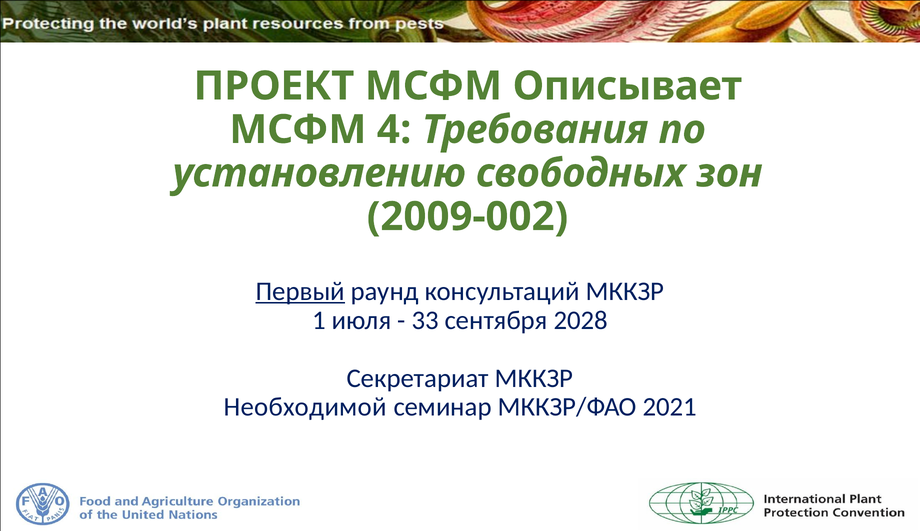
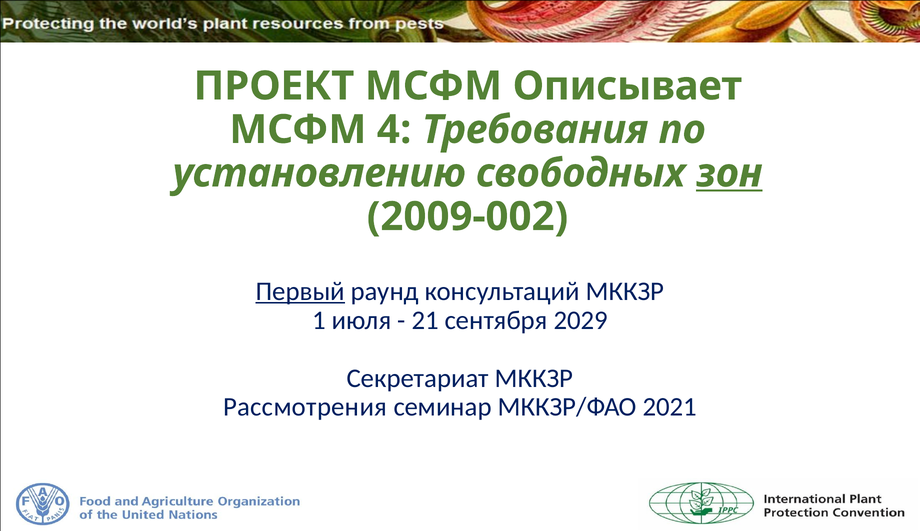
зон underline: none -> present (729, 173)
33: 33 -> 21 (425, 320)
2028: 2028 -> 2029 (581, 320)
Необходимой: Необходимой -> Рассмотрения (305, 407)
